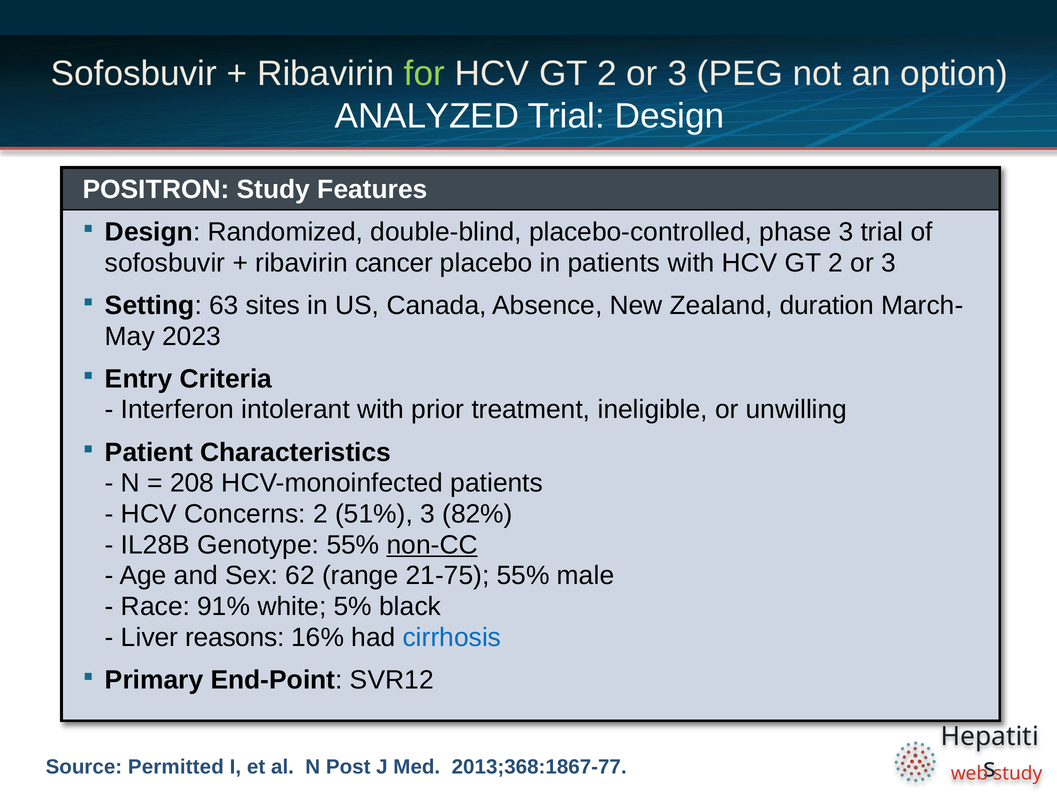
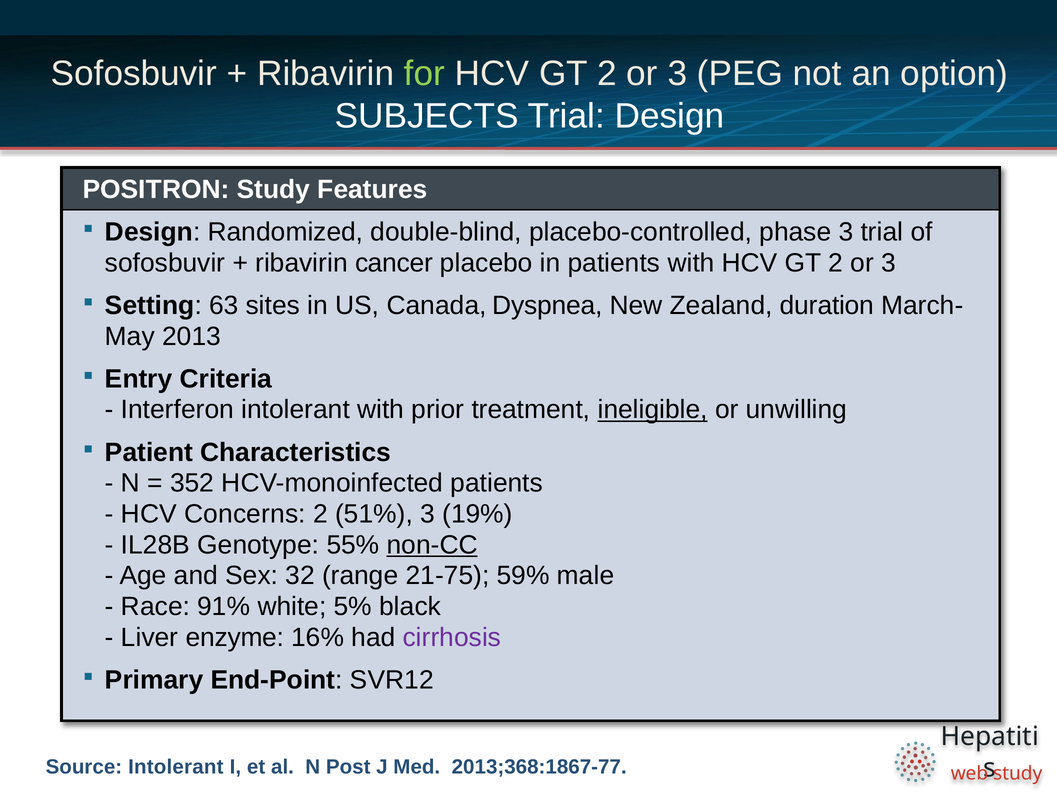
ANALYZED: ANALYZED -> SUBJECTS (427, 116)
Absence: Absence -> Dyspnea (547, 305)
2023: 2023 -> 2013 (192, 336)
ineligible underline: none -> present (653, 410)
208: 208 -> 352 (192, 483)
82%: 82% -> 19% (478, 514)
62: 62 -> 32 (300, 576)
21-75 55%: 55% -> 59% (523, 576)
reasons: reasons -> enzyme (235, 637)
cirrhosis colour: blue -> purple (452, 637)
Source Permitted: Permitted -> Intolerant (176, 767)
